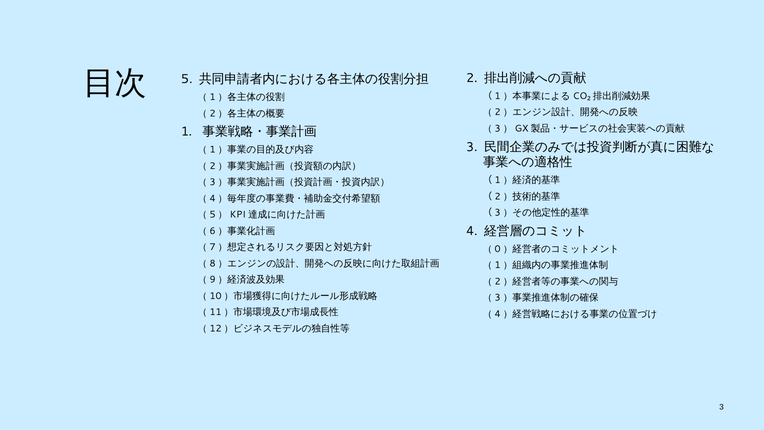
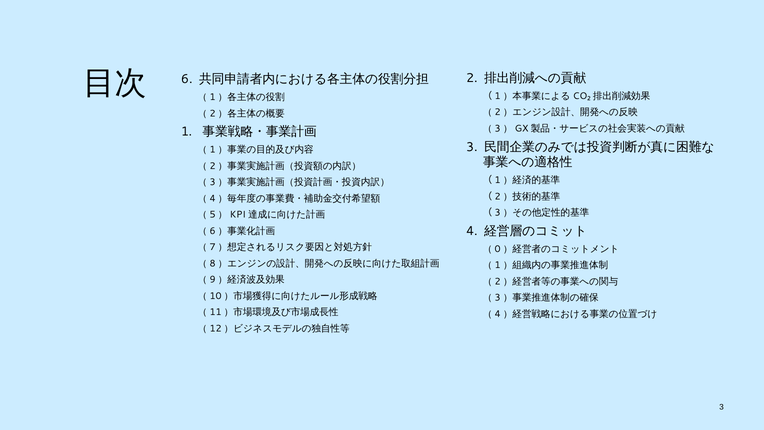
5: 5 -> 6 (187, 79)
